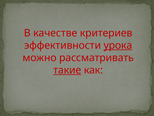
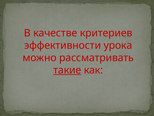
урока underline: present -> none (118, 45)
